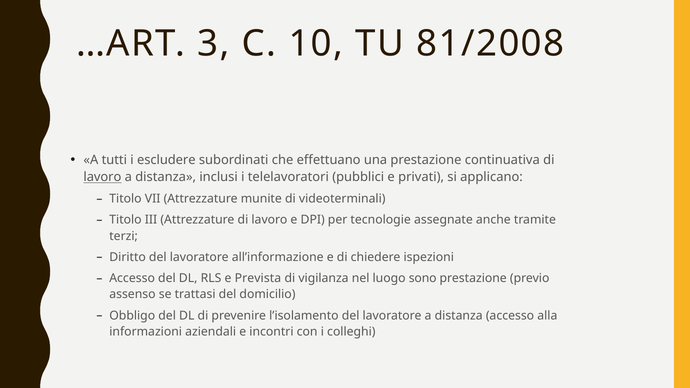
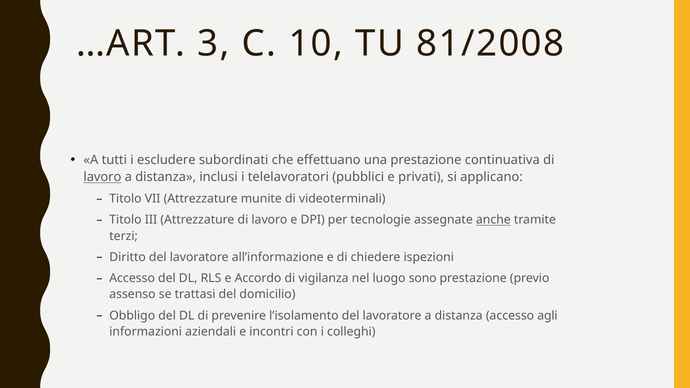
anche underline: none -> present (493, 220)
Prevista: Prevista -> Accordo (258, 278)
alla: alla -> agli (547, 316)
